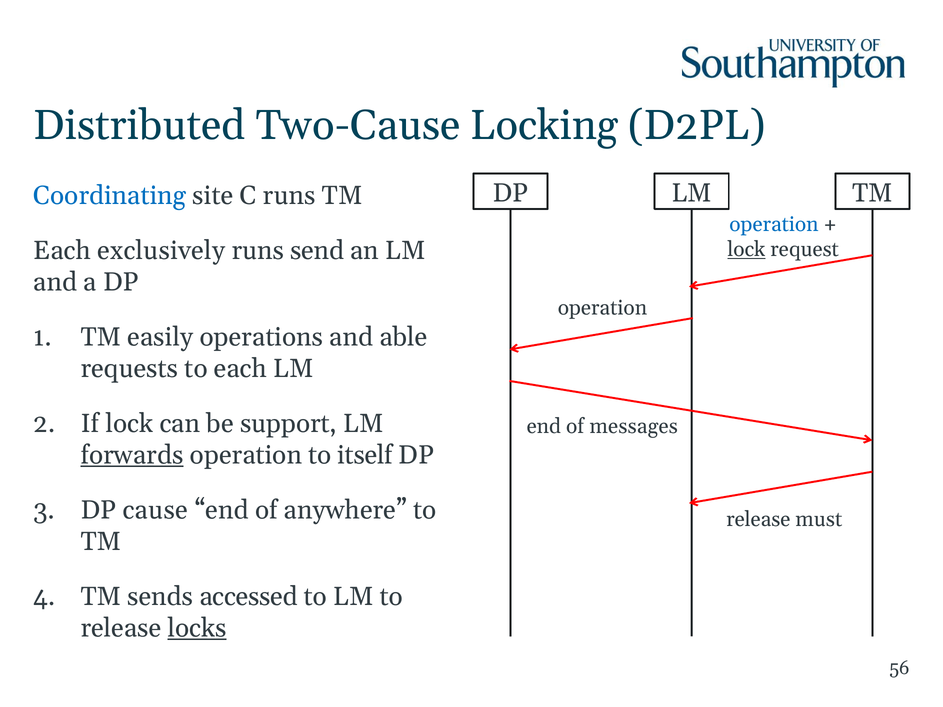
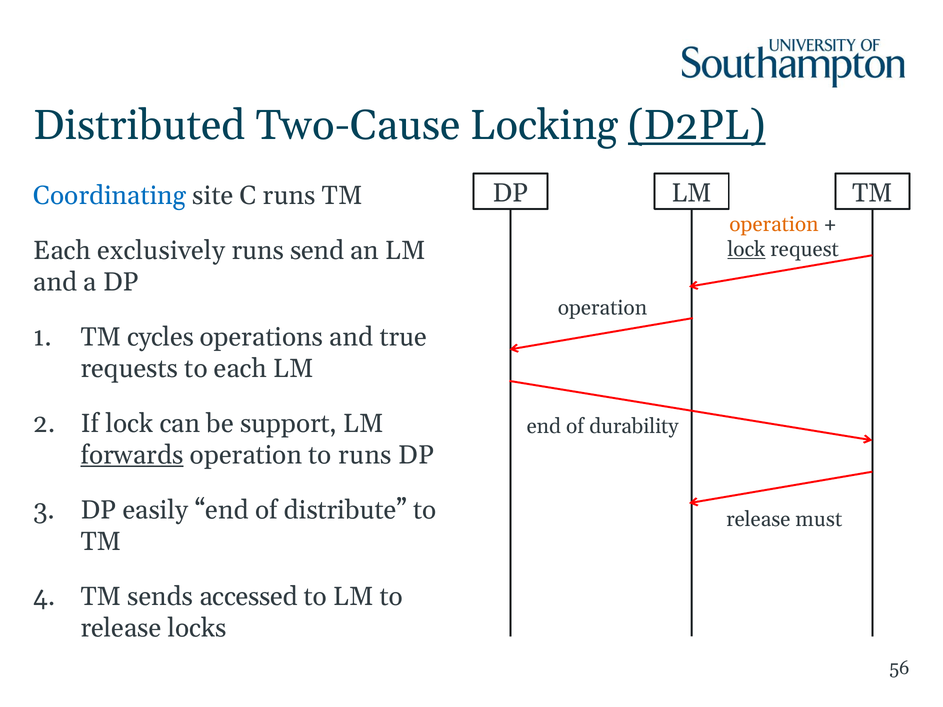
D2PL underline: none -> present (697, 126)
operation colour: blue -> orange (774, 225)
easily: easily -> cycles (160, 337)
able: able -> true (403, 337)
messages: messages -> durability (634, 426)
to itself: itself -> runs (365, 455)
cause: cause -> easily (155, 510)
anywhere: anywhere -> distribute (345, 510)
locks underline: present -> none (197, 628)
